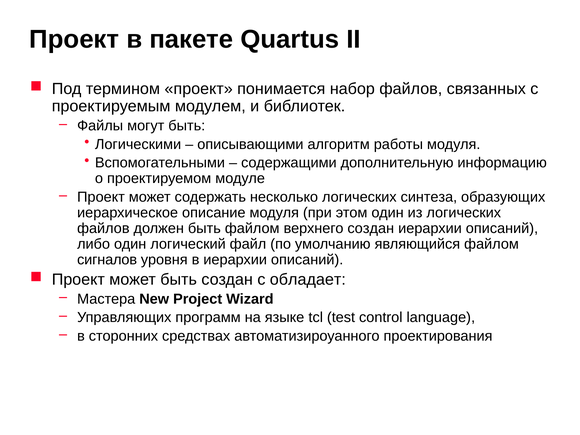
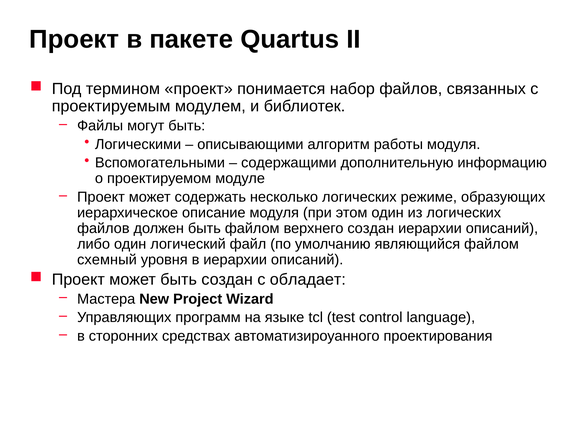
синтеза: синтеза -> режиме (429, 197)
сигналов: сигналов -> схемный (107, 260)
